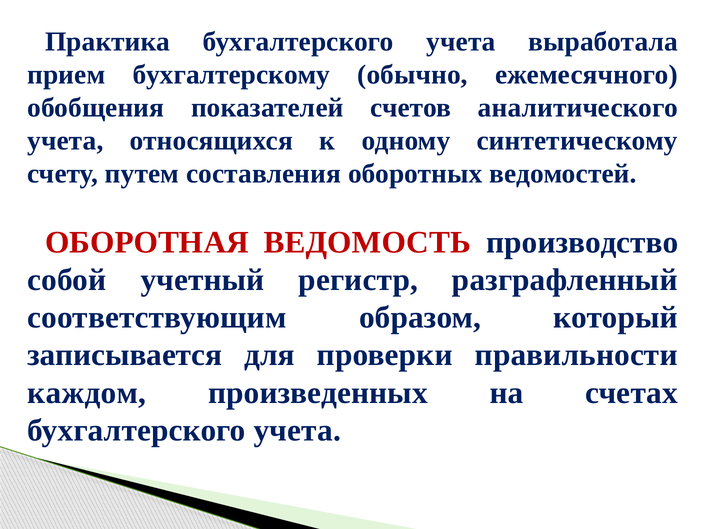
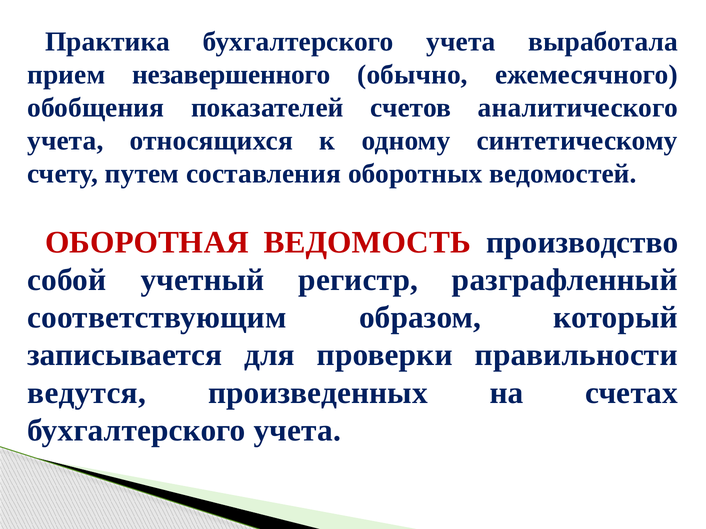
бухгалтерскому: бухгалтерскому -> незавершенного (231, 75)
каждом: каждом -> ведутся (87, 393)
